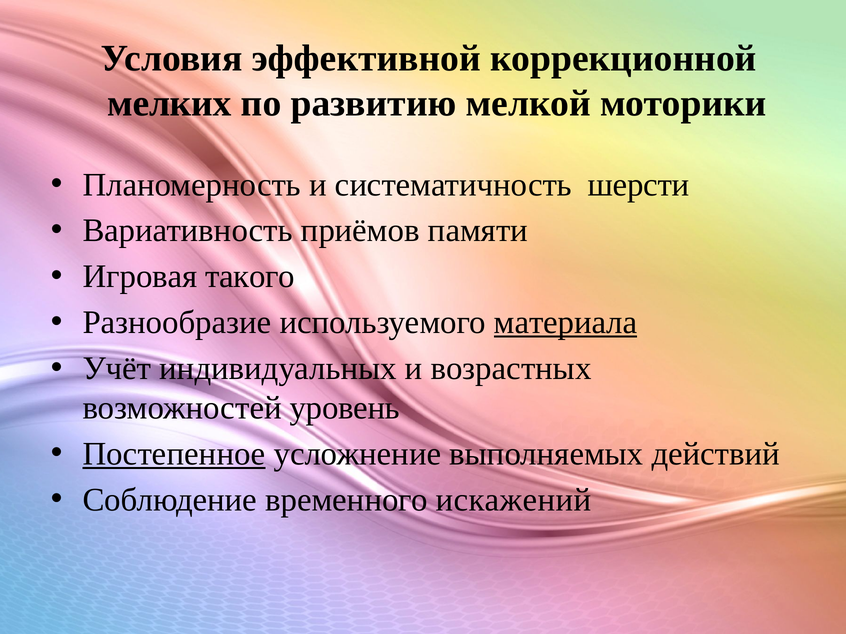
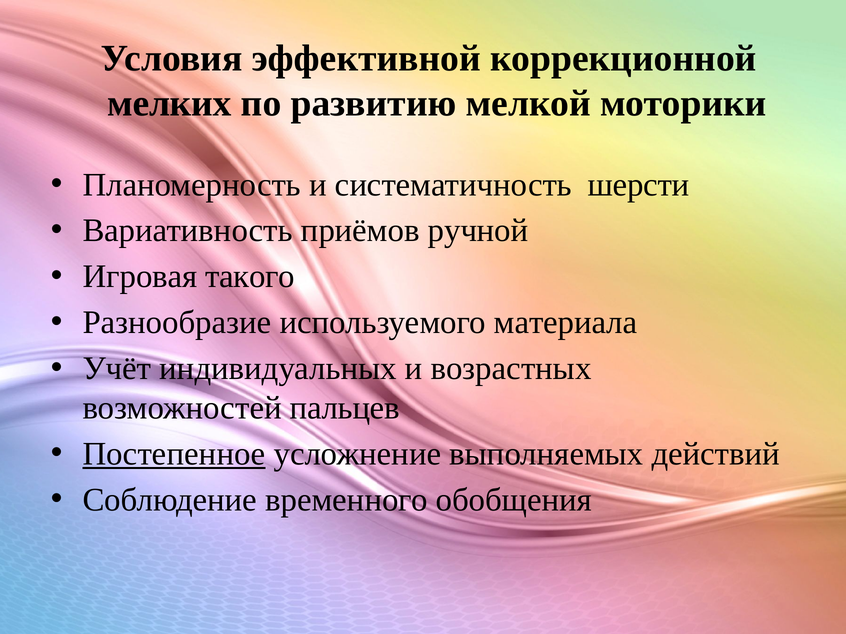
памяти: памяти -> ручной (478, 231)
материала underline: present -> none (566, 323)
уровень: уровень -> пальцев (345, 408)
искажений: искажений -> обобщения (514, 500)
